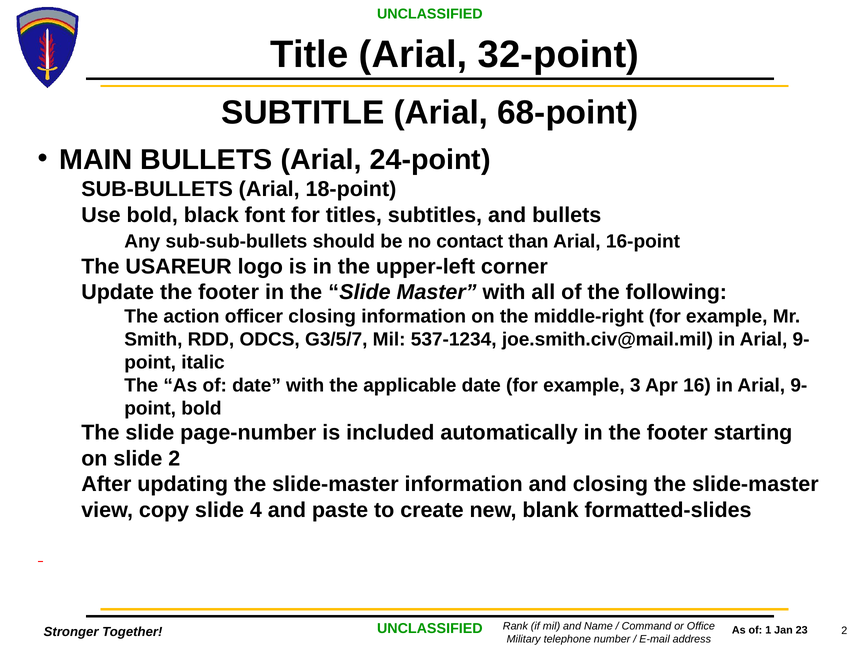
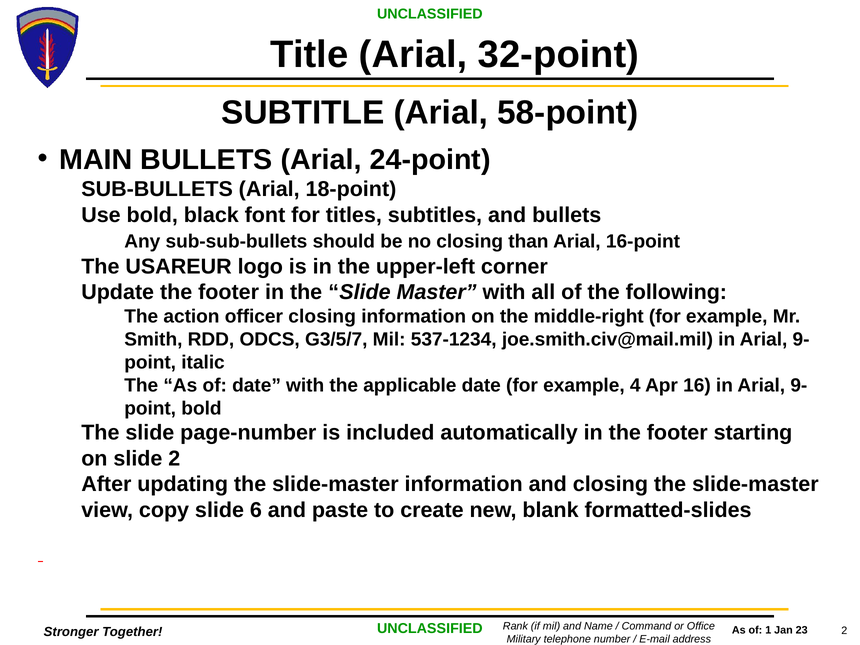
68-point: 68-point -> 58-point (568, 113)
no contact: contact -> closing (470, 242)
3: 3 -> 4 (635, 385)
4: 4 -> 6 (256, 510)
